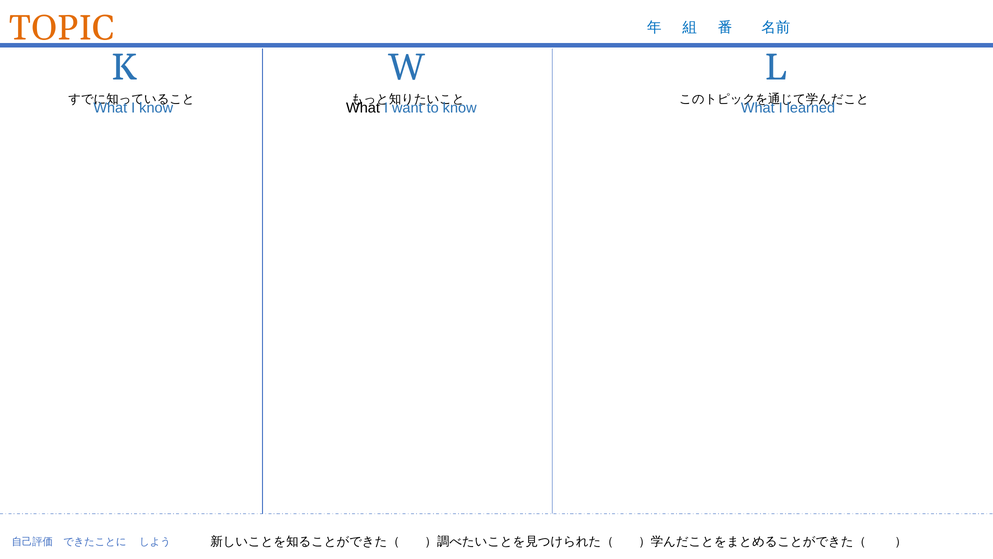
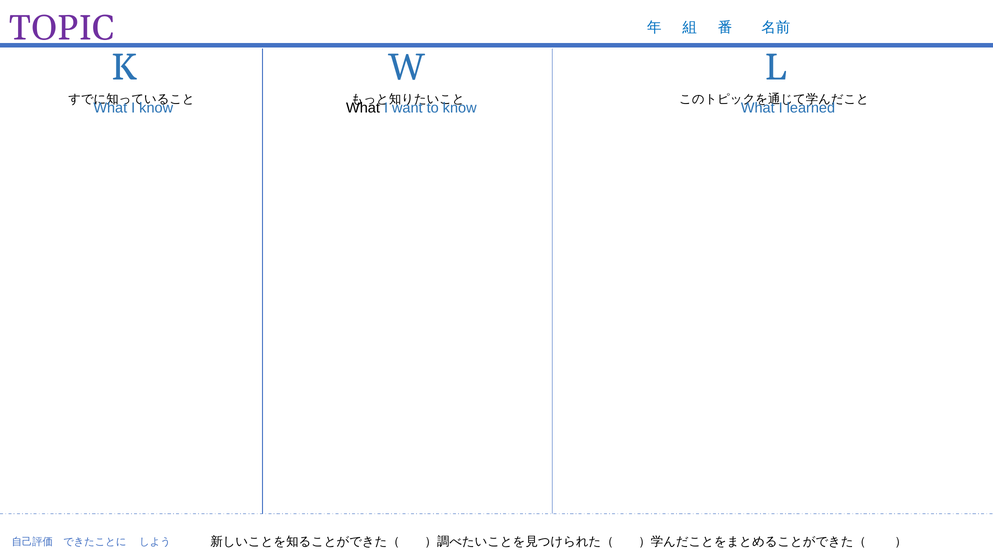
TOPIC colour: orange -> purple (62, 28)
